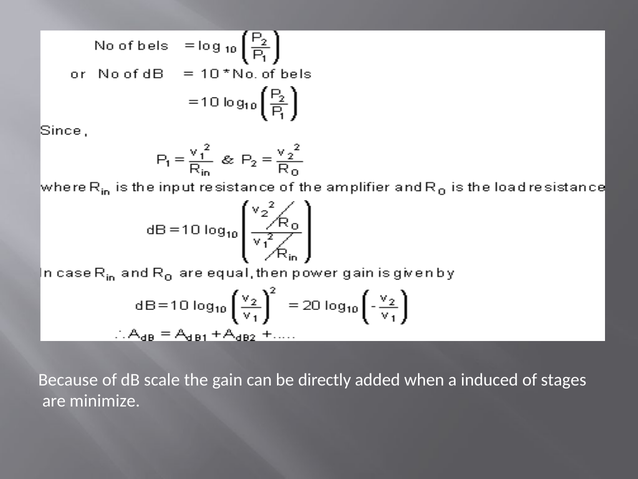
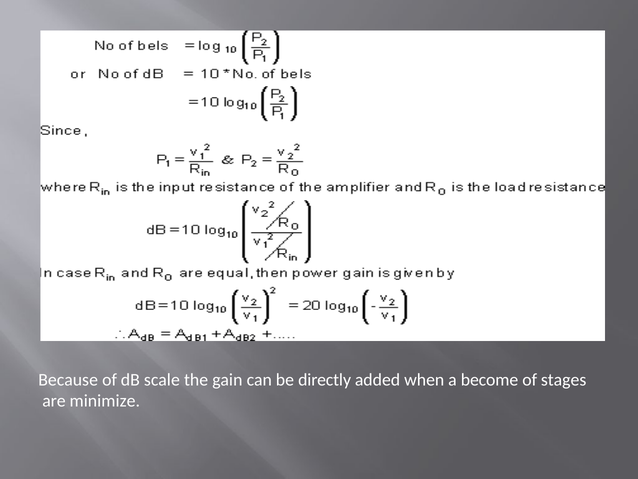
induced: induced -> become (489, 379)
